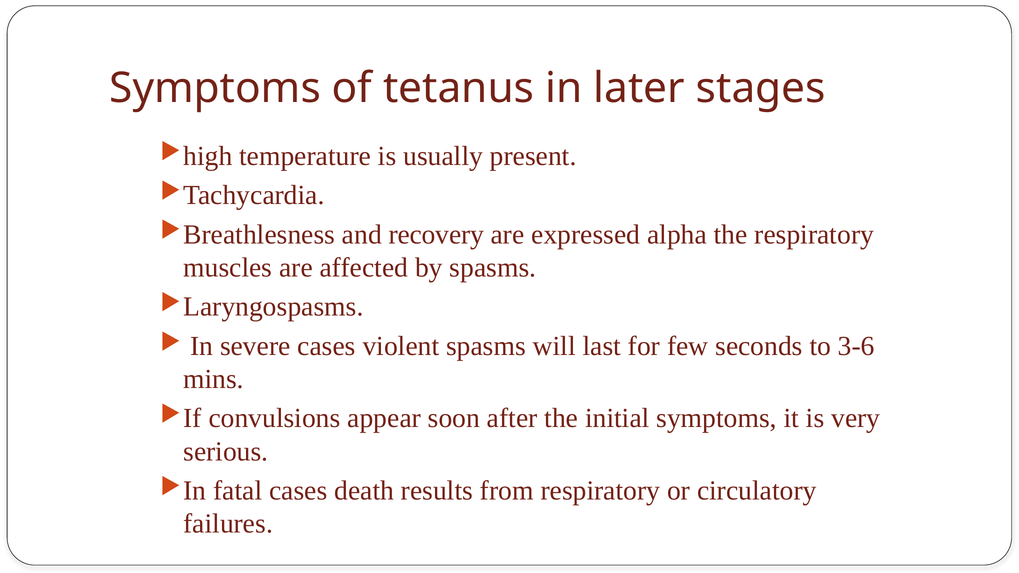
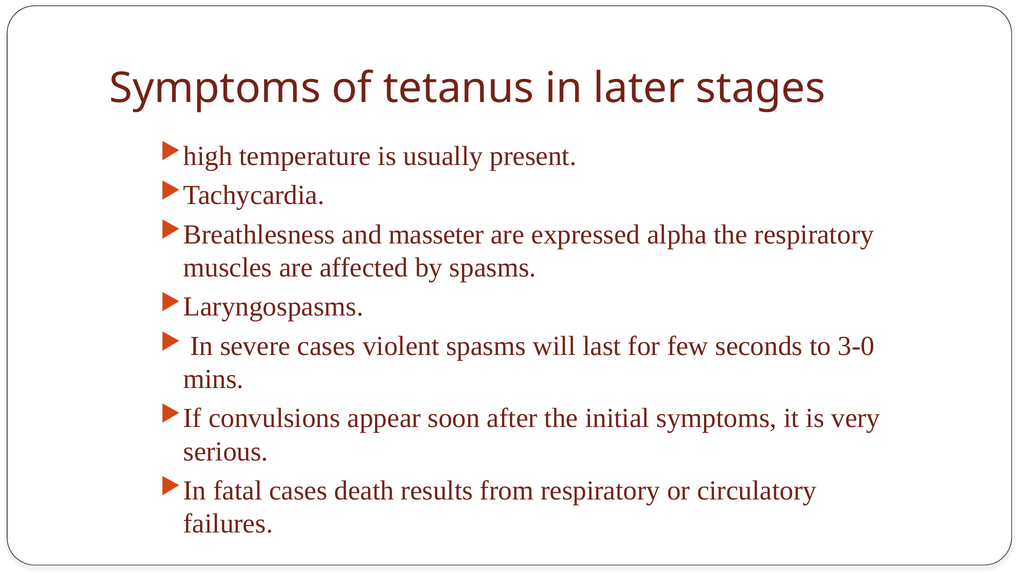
recovery: recovery -> masseter (436, 235)
3-6: 3-6 -> 3-0 (856, 346)
